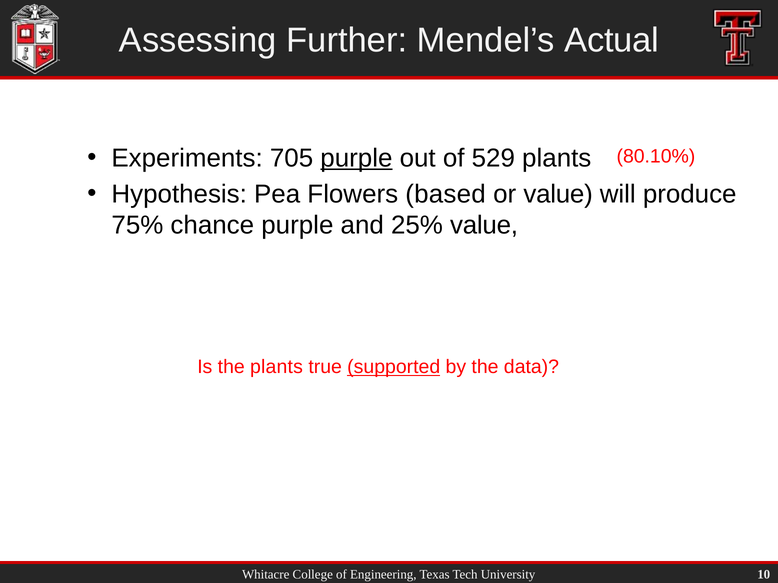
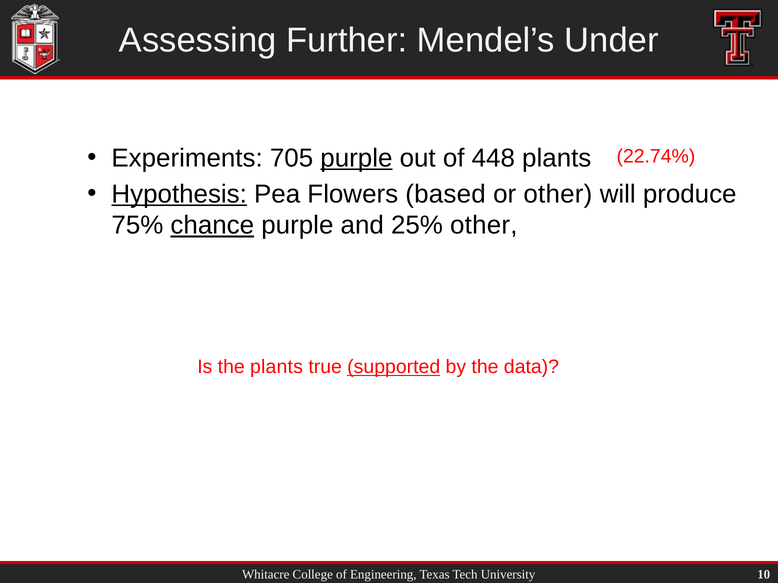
Actual: Actual -> Under (611, 40)
529: 529 -> 448 (493, 158)
80.10%: 80.10% -> 22.74% (656, 156)
Hypothesis underline: none -> present (179, 194)
or value: value -> other (558, 194)
chance underline: none -> present (212, 226)
25% value: value -> other (484, 226)
